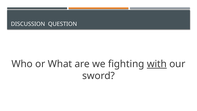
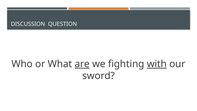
are underline: none -> present (82, 64)
